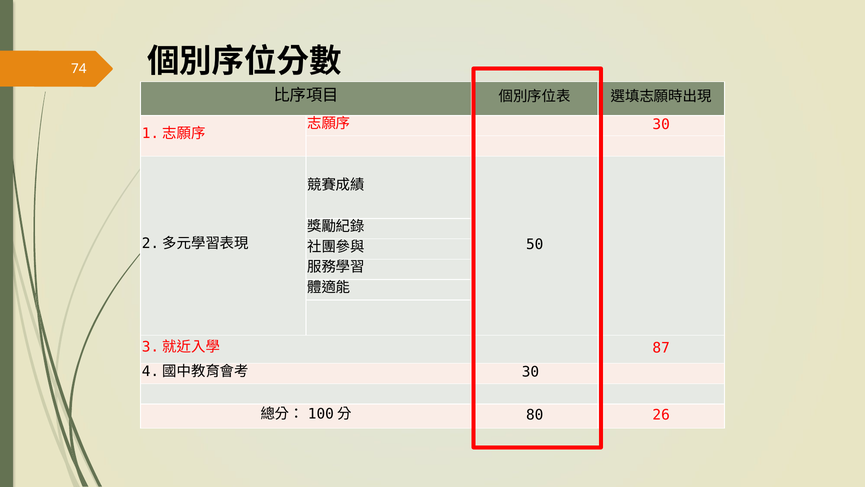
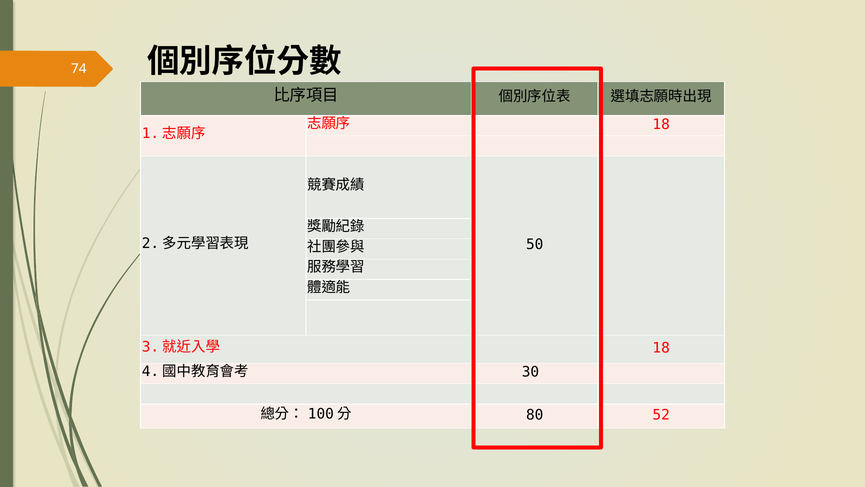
30: 30 -> 18 (661, 124)
87: 87 -> 18 (661, 348)
26: 26 -> 52 (661, 414)
